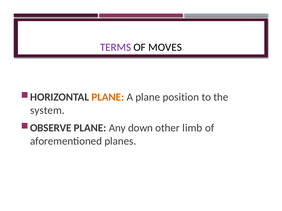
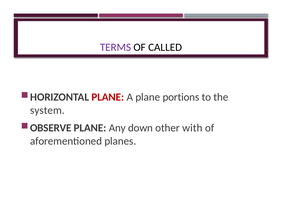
MOVES: MOVES -> CALLED (165, 47)
PLANE colour: orange -> red (108, 97)
position: position -> portions (181, 97)
limb: limb -> with (192, 128)
